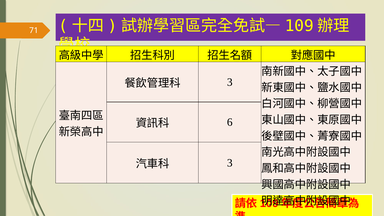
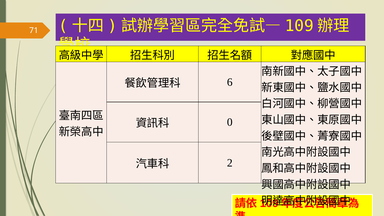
3: 3 -> 6 (230, 82)
6: 6 -> 0 (230, 122)
3: 3 -> 2 (230, 163)
